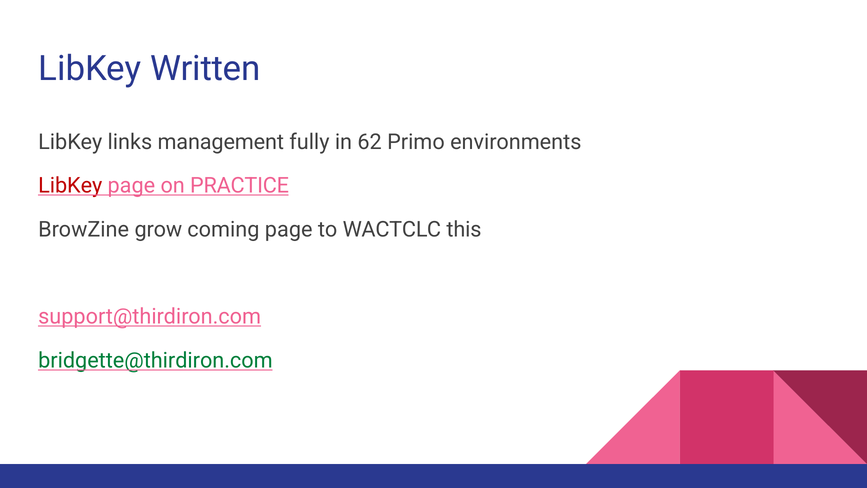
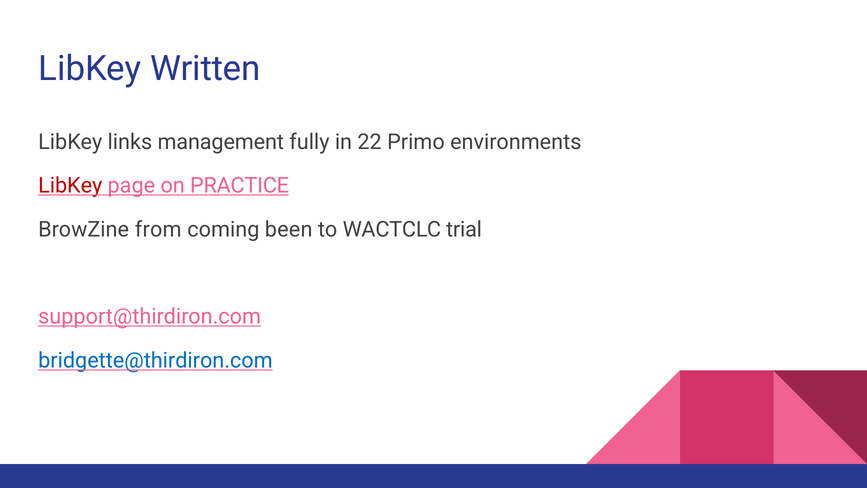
62: 62 -> 22 (370, 142)
grow: grow -> from (158, 229)
coming page: page -> been (289, 229)
this: this -> trial (464, 229)
bridgette@thirdiron.com colour: green -> blue (155, 360)
